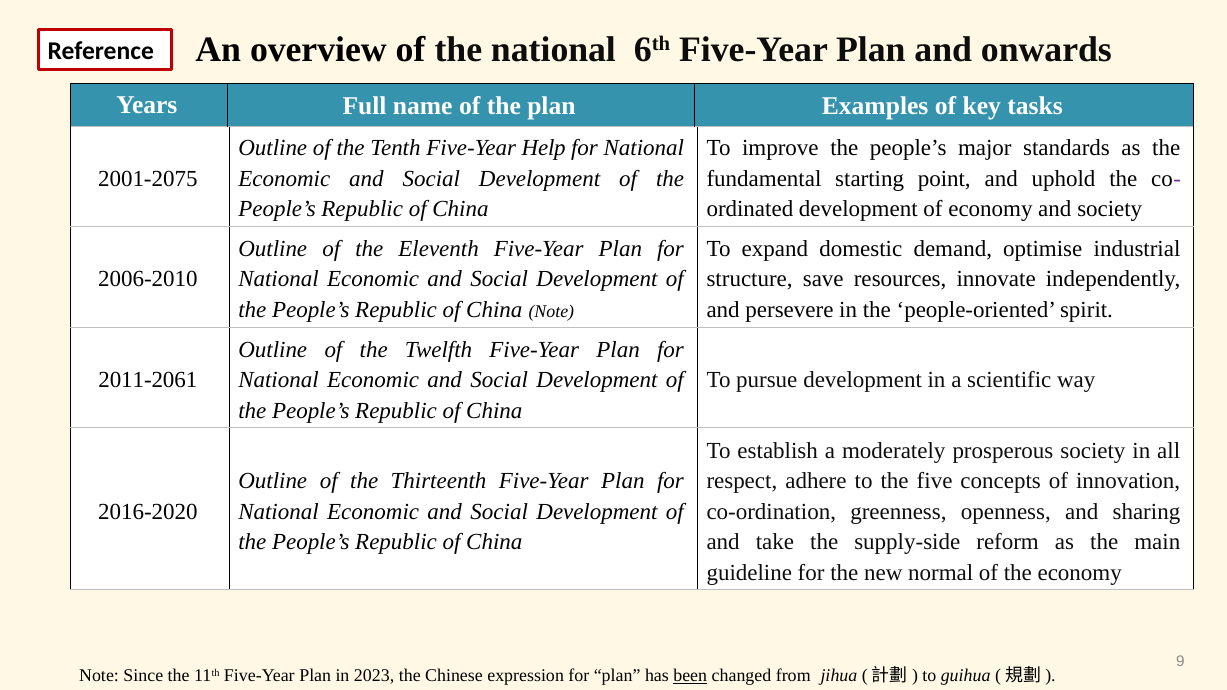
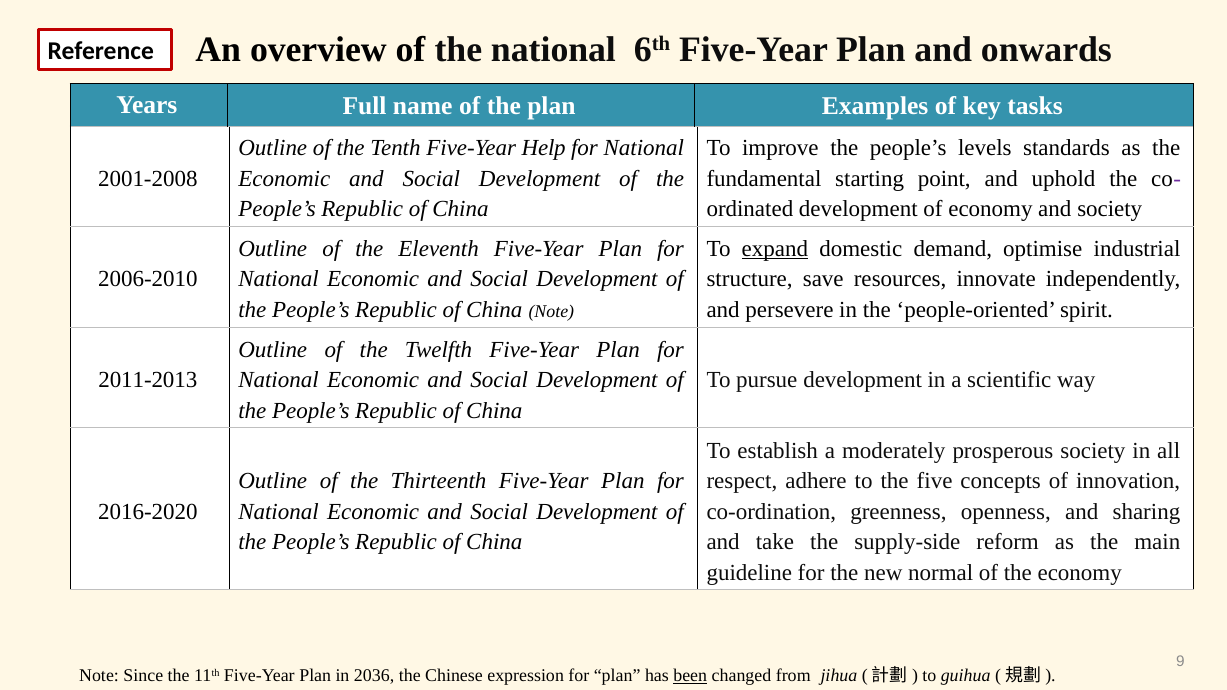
major: major -> levels (985, 148)
2001-2075: 2001-2075 -> 2001-2008 (148, 179)
expand underline: none -> present (775, 249)
2011-2061: 2011-2061 -> 2011-2013 (148, 380)
2023: 2023 -> 2036 (374, 676)
